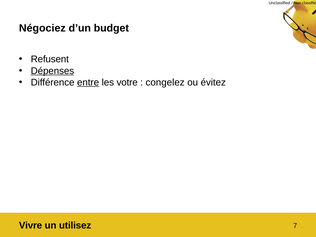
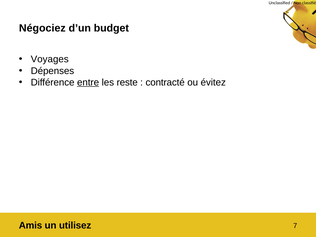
Refusent: Refusent -> Voyages (50, 59)
Dépenses underline: present -> none (52, 71)
votre: votre -> reste (127, 82)
congelez: congelez -> contracté (165, 82)
Vivre: Vivre -> Amis (31, 226)
